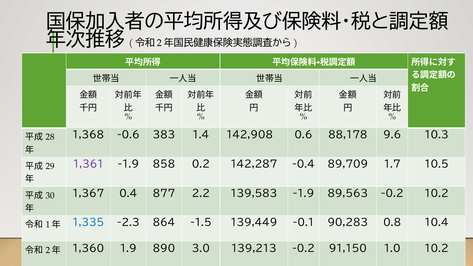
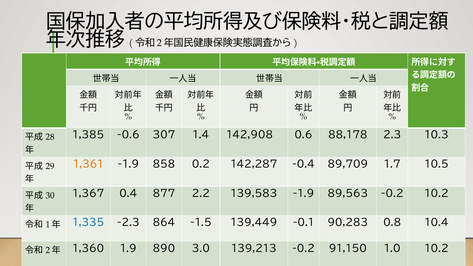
1,368: 1,368 -> 1,385 (88, 135)
383: 383 -> 307 (164, 135)
9.6: 9.6 -> 2.3 (392, 135)
1,361 colour: purple -> orange (88, 164)
